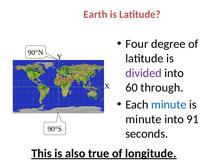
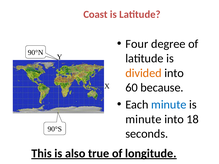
Earth: Earth -> Coast (95, 14)
divided colour: purple -> orange (143, 73)
through: through -> because (162, 88)
91: 91 -> 18 (193, 119)
